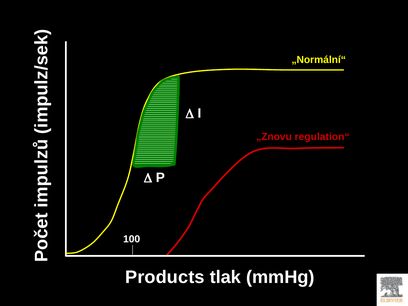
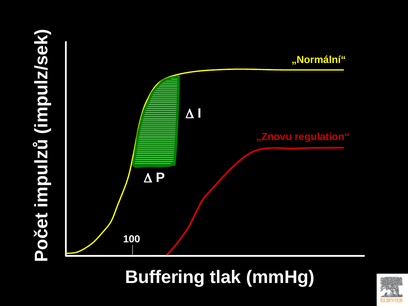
Products: Products -> Buffering (165, 277)
